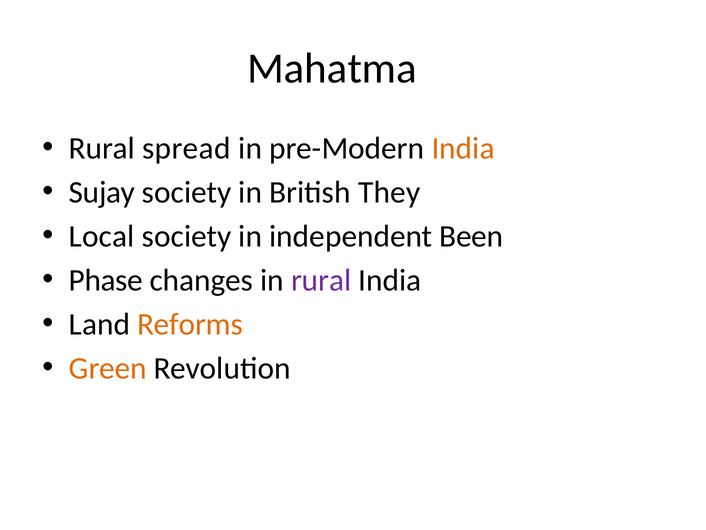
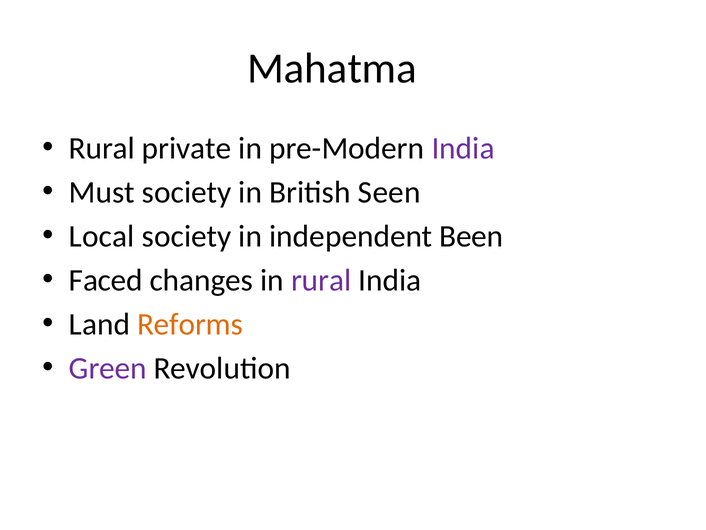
spread: spread -> private (187, 148)
India colour: orange -> purple (463, 148)
Sujay: Sujay -> Must (102, 192)
They: They -> Seen (389, 192)
Phase: Phase -> Faced (106, 280)
Green colour: orange -> purple (108, 368)
